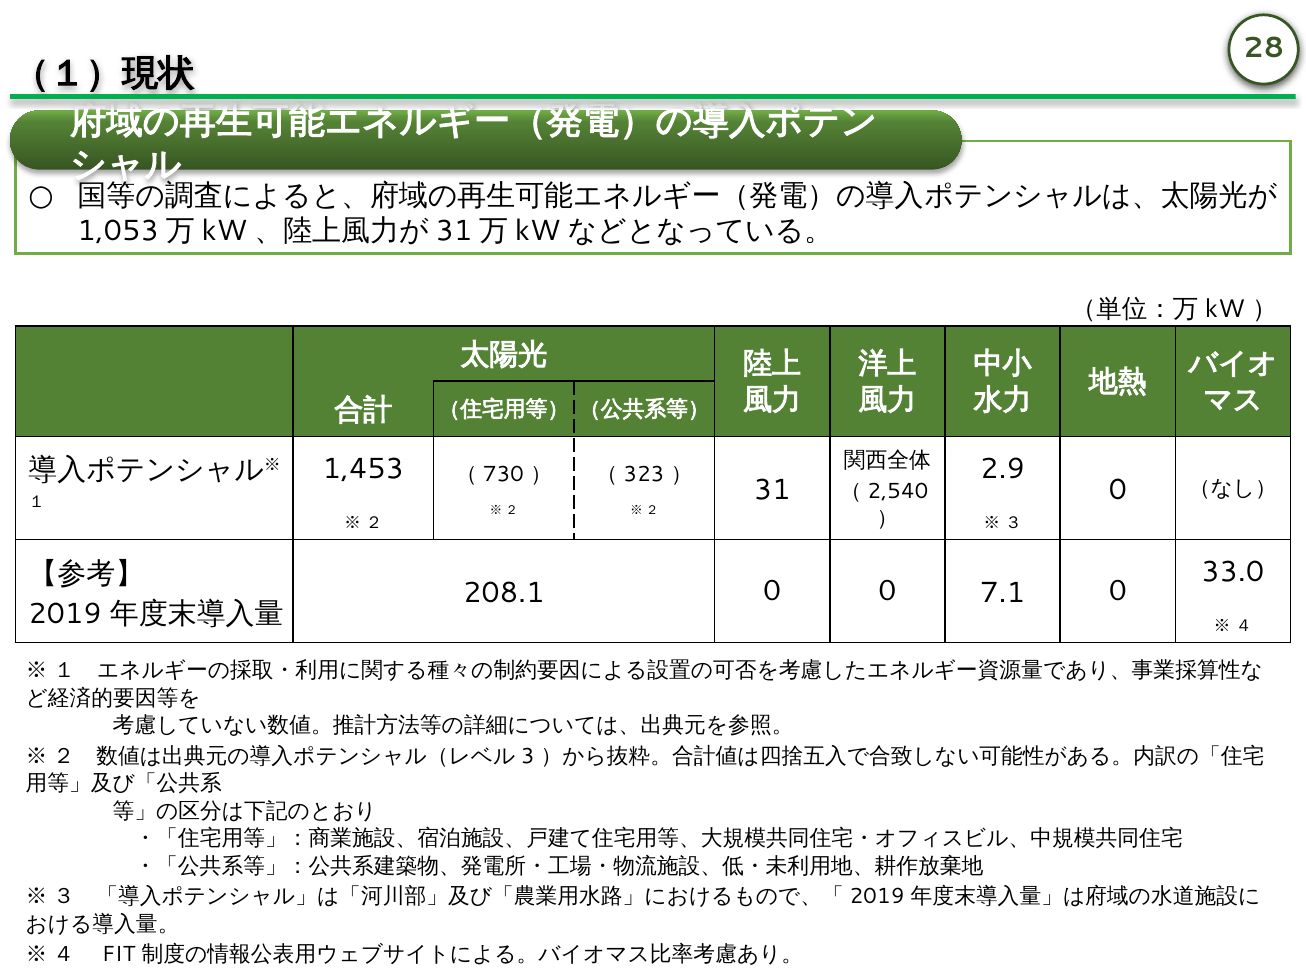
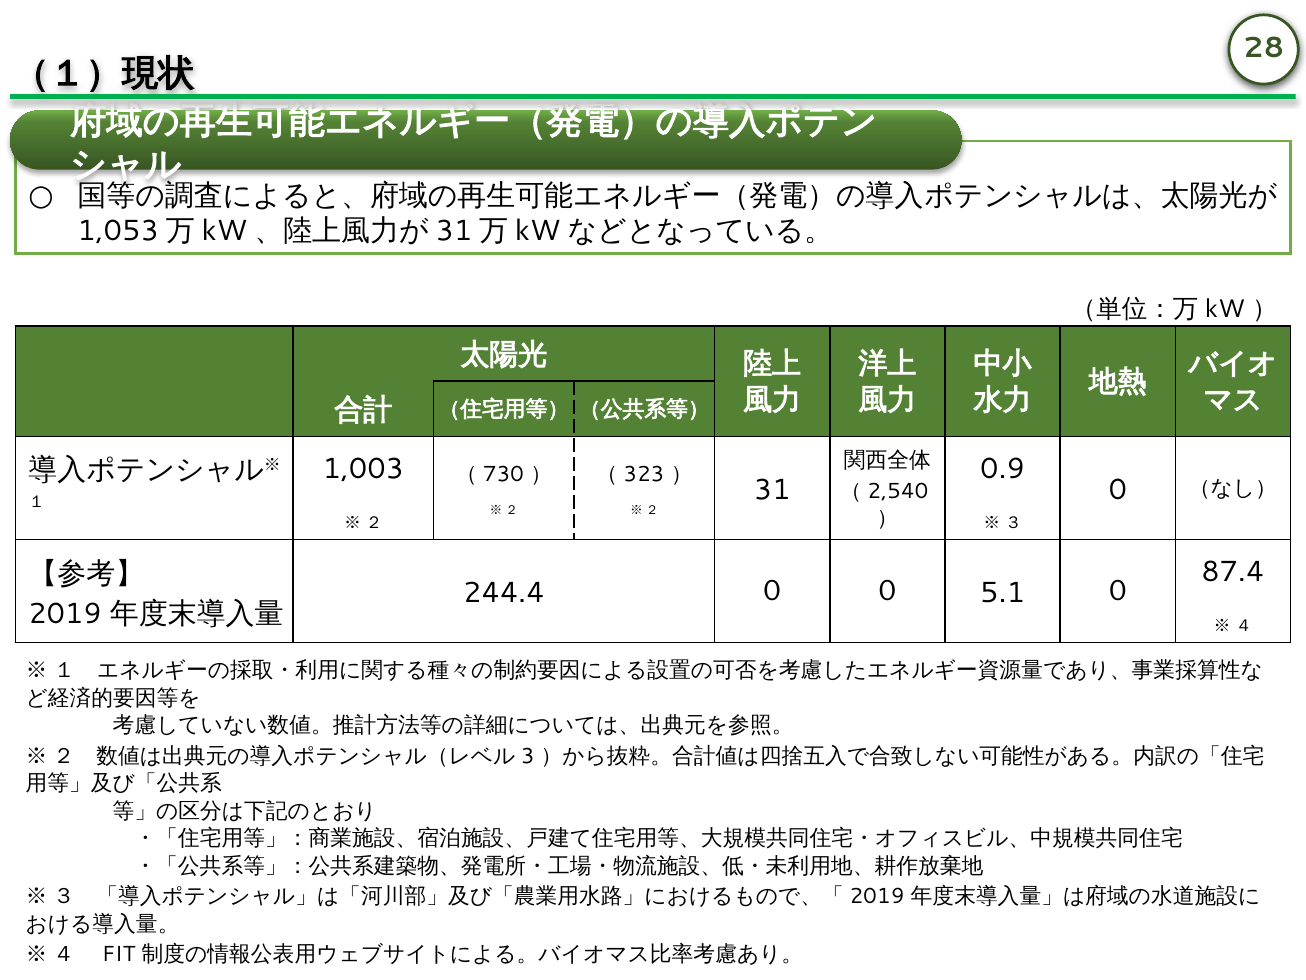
1,453: 1,453 -> 1,003 (363, 469)
2.9: 2.9 -> 0.9 (1003, 469)
33.0: 33.0 -> 87.4 (1233, 572)
208.1: 208.1 -> 244.4 (504, 592)
7.1: 7.1 -> 5.1 (1003, 592)
